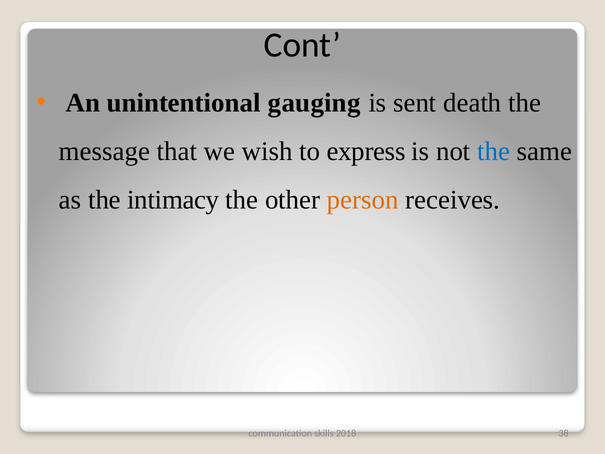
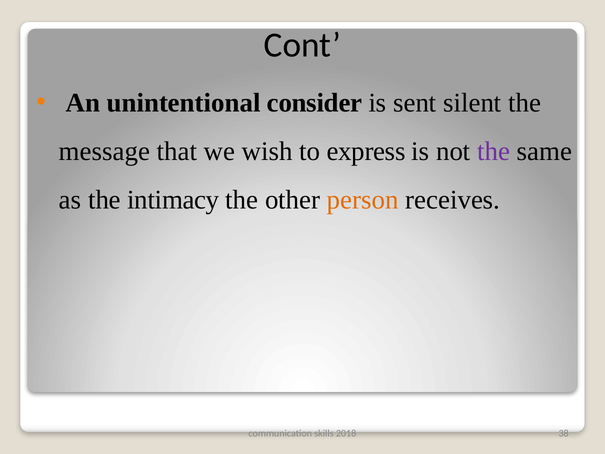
gauging: gauging -> consider (315, 103)
death: death -> silent (472, 103)
the colour: blue -> purple (494, 151)
